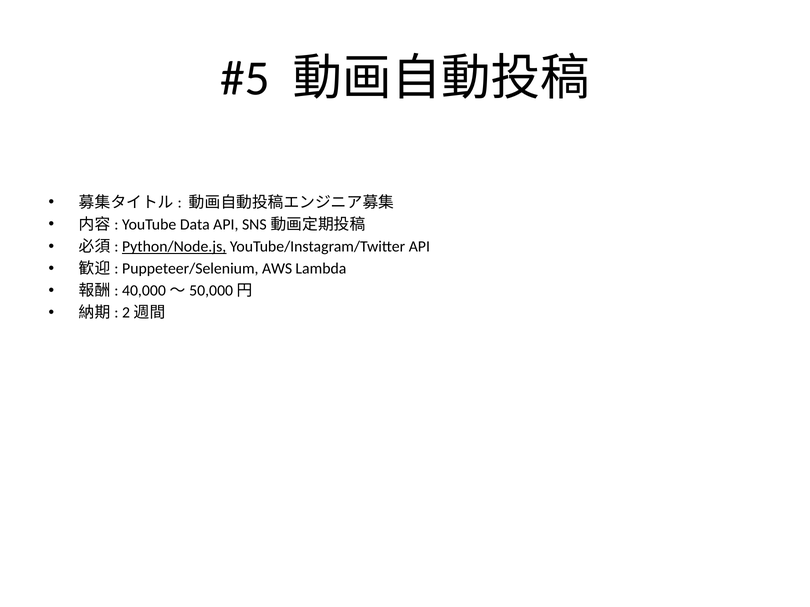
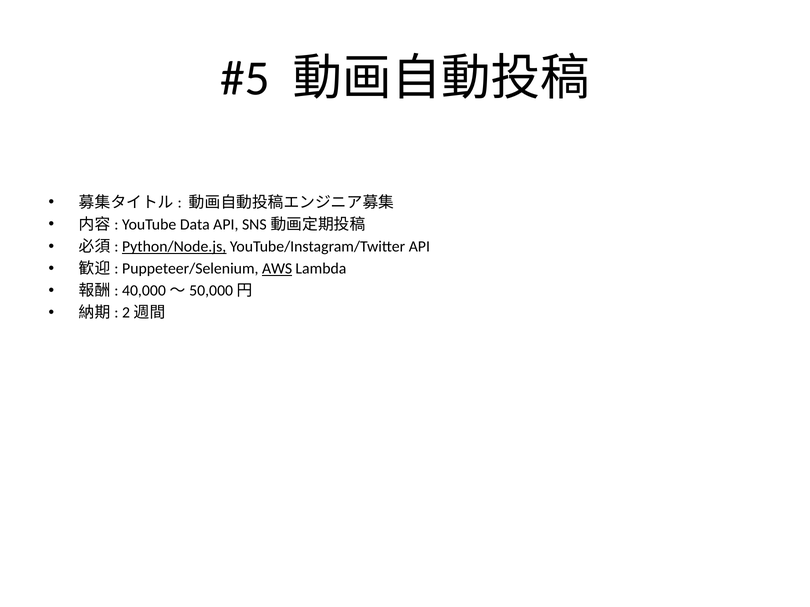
AWS underline: none -> present (277, 269)
